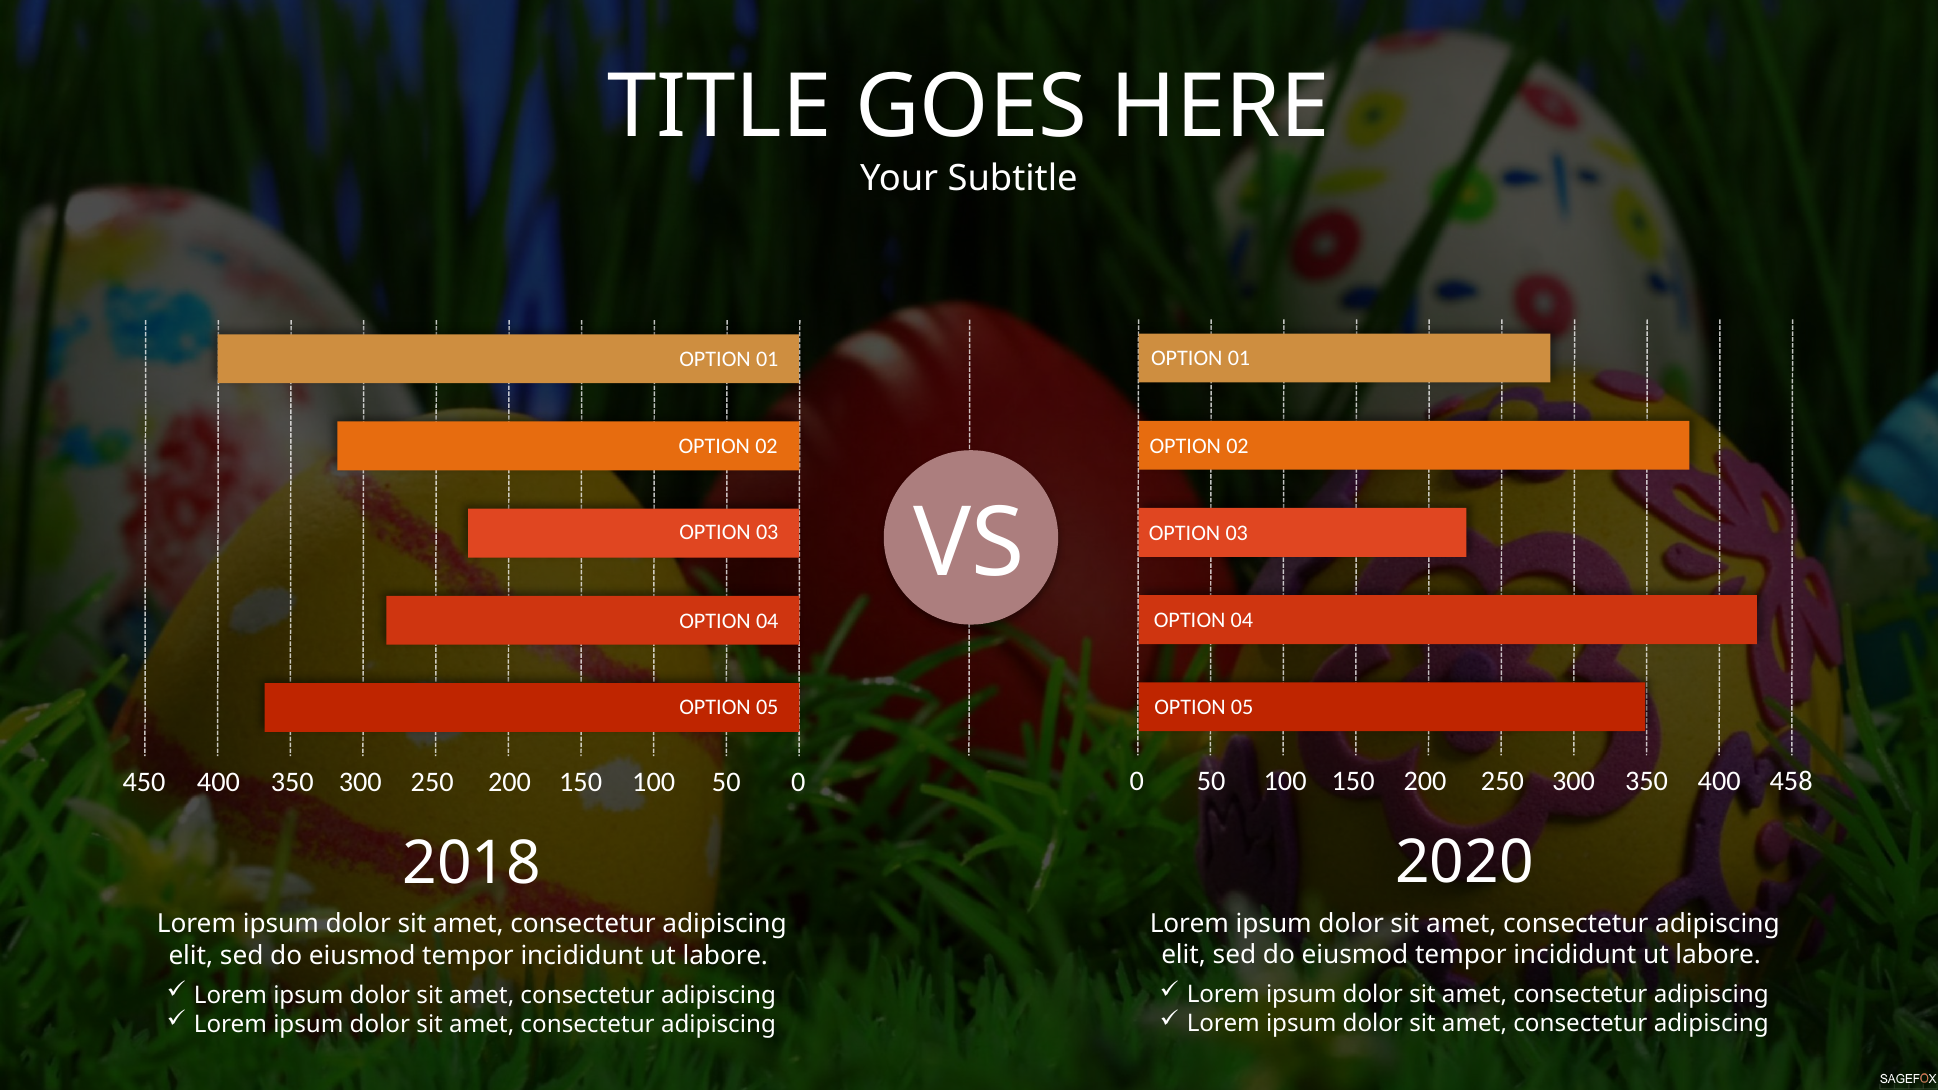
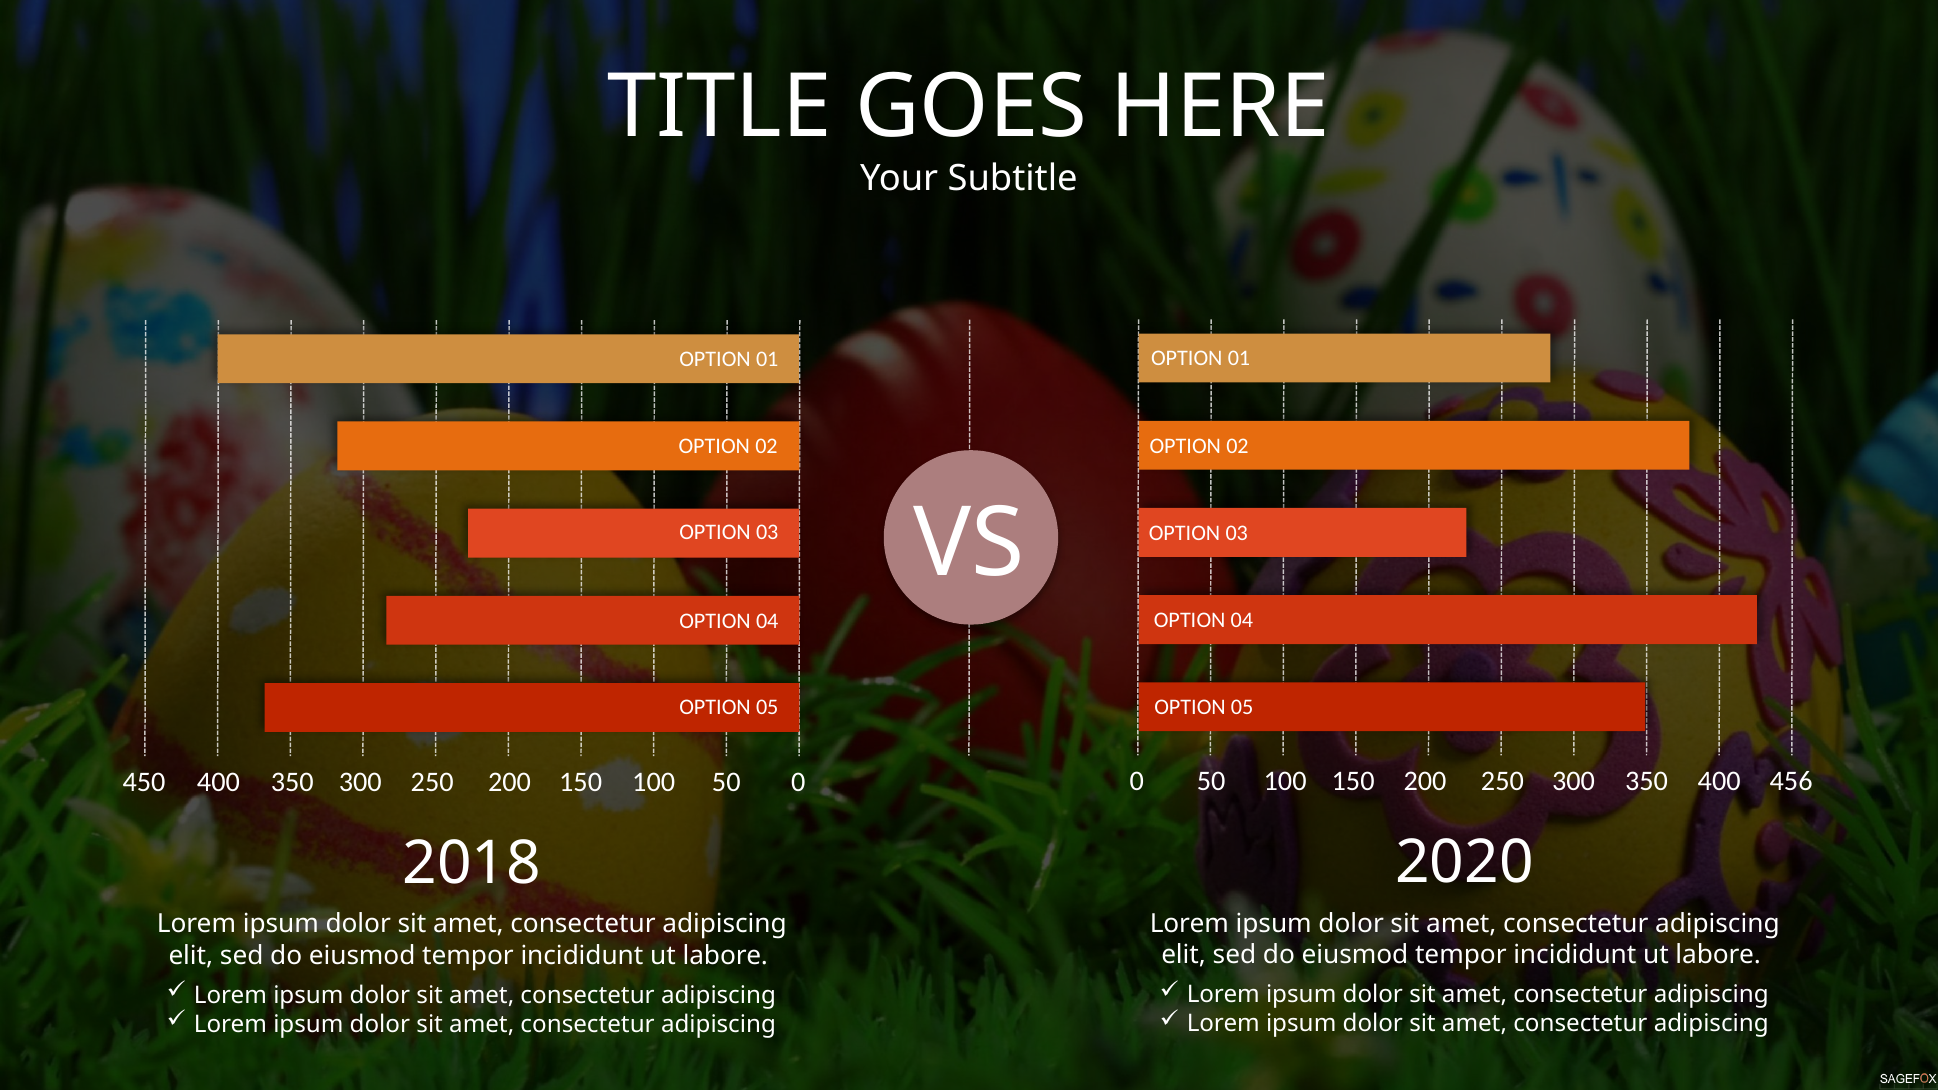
458: 458 -> 456 (1791, 781)
